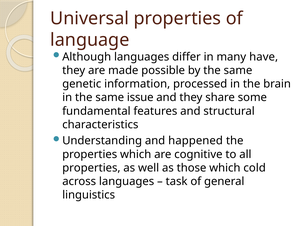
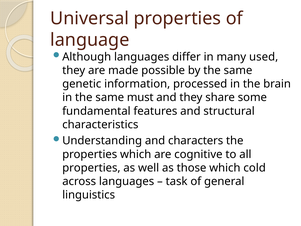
have: have -> used (264, 57)
issue: issue -> must (140, 97)
happened: happened -> characters (196, 141)
